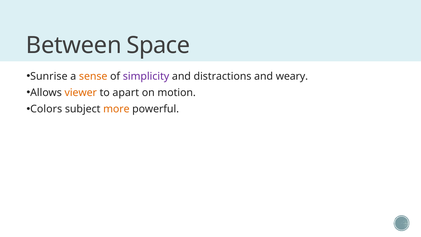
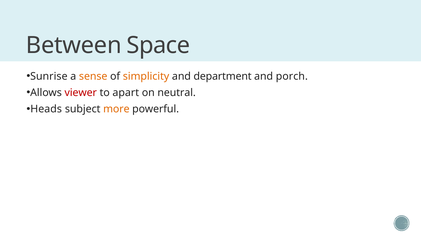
simplicity colour: purple -> orange (146, 76)
distractions: distractions -> department (223, 76)
weary: weary -> porch (292, 76)
viewer colour: orange -> red (81, 93)
motion: motion -> neutral (177, 93)
Colors: Colors -> Heads (46, 109)
